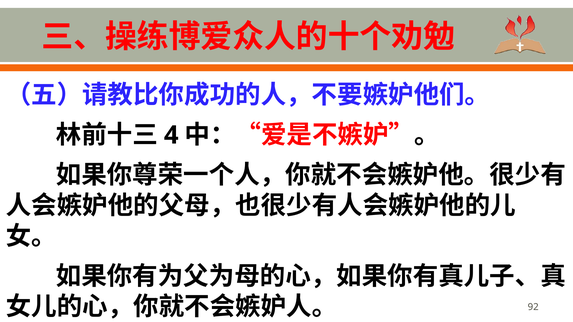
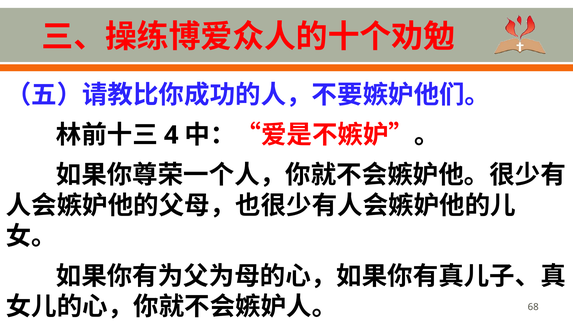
92: 92 -> 68 (533, 307)
